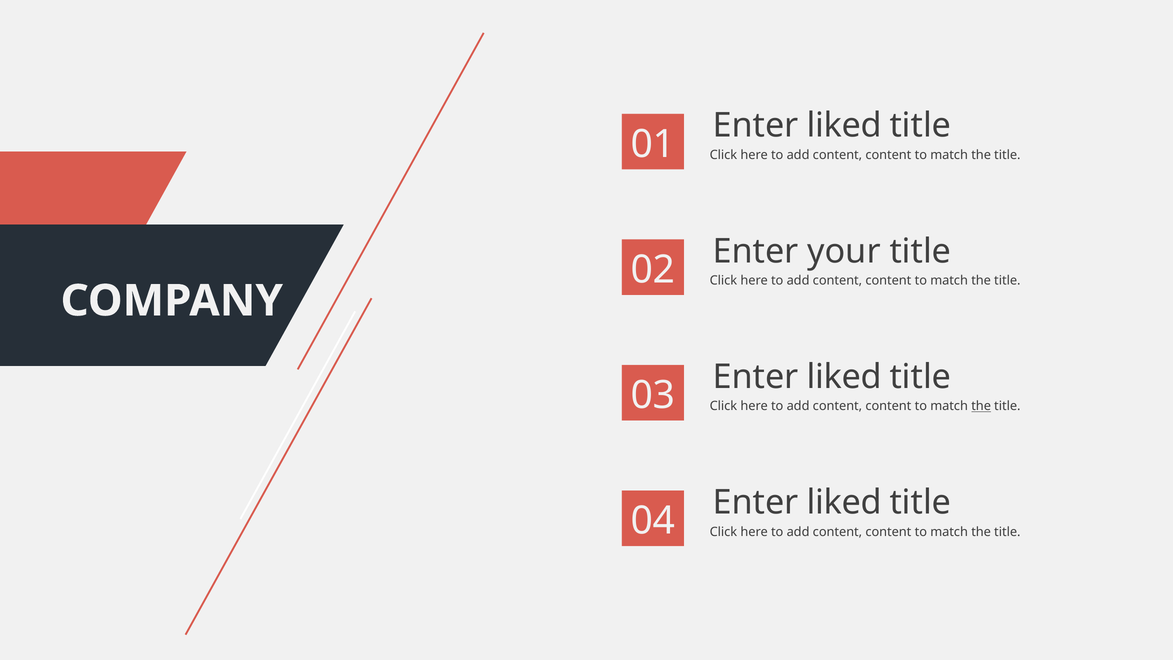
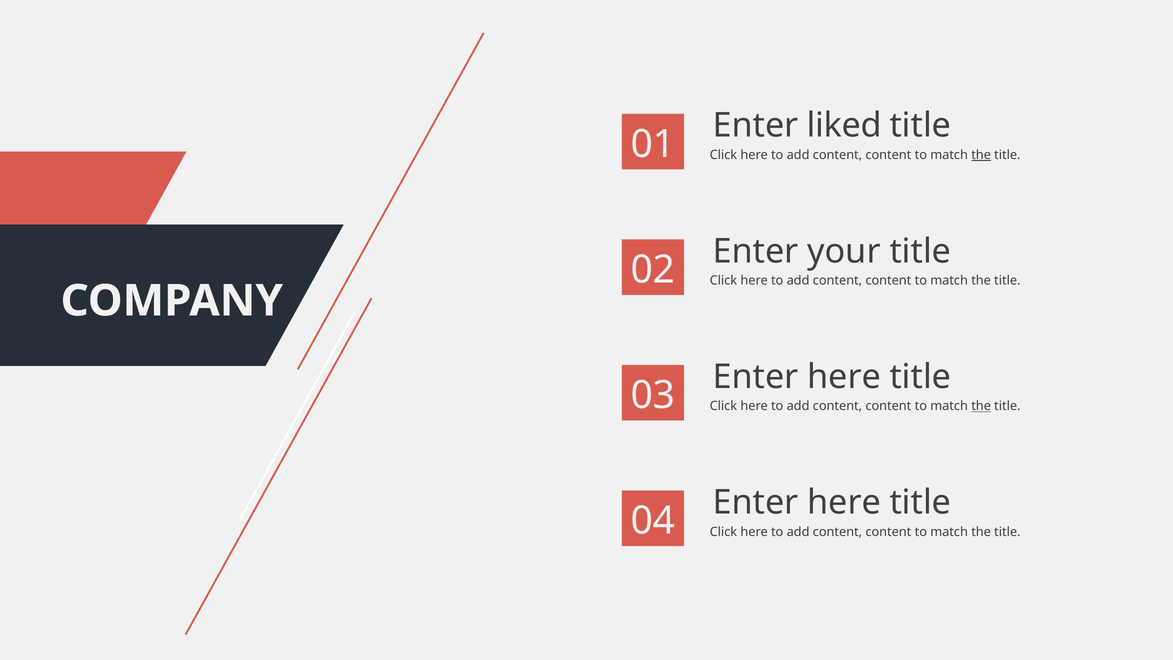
the underline: none -> present (981, 155)
liked: liked -> here (844, 377)
liked: liked -> here (844, 502)
